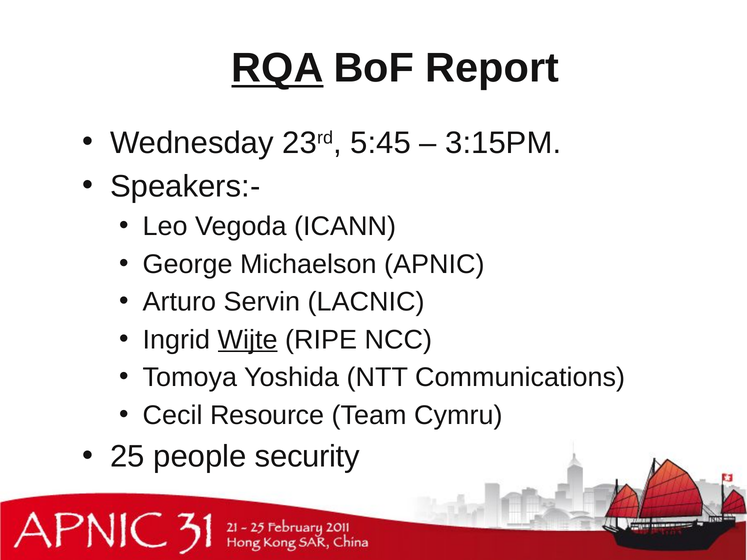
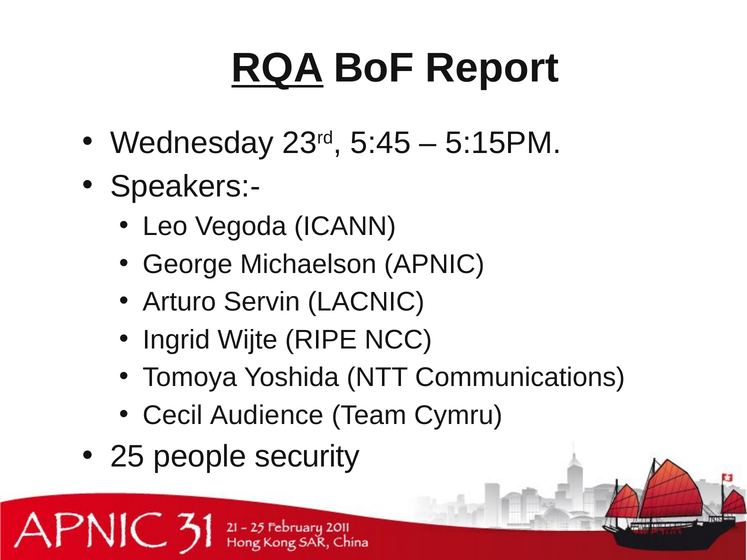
3:15PM: 3:15PM -> 5:15PM (503, 143)
Wijte underline: present -> none (248, 340)
Resource: Resource -> Audience (267, 416)
